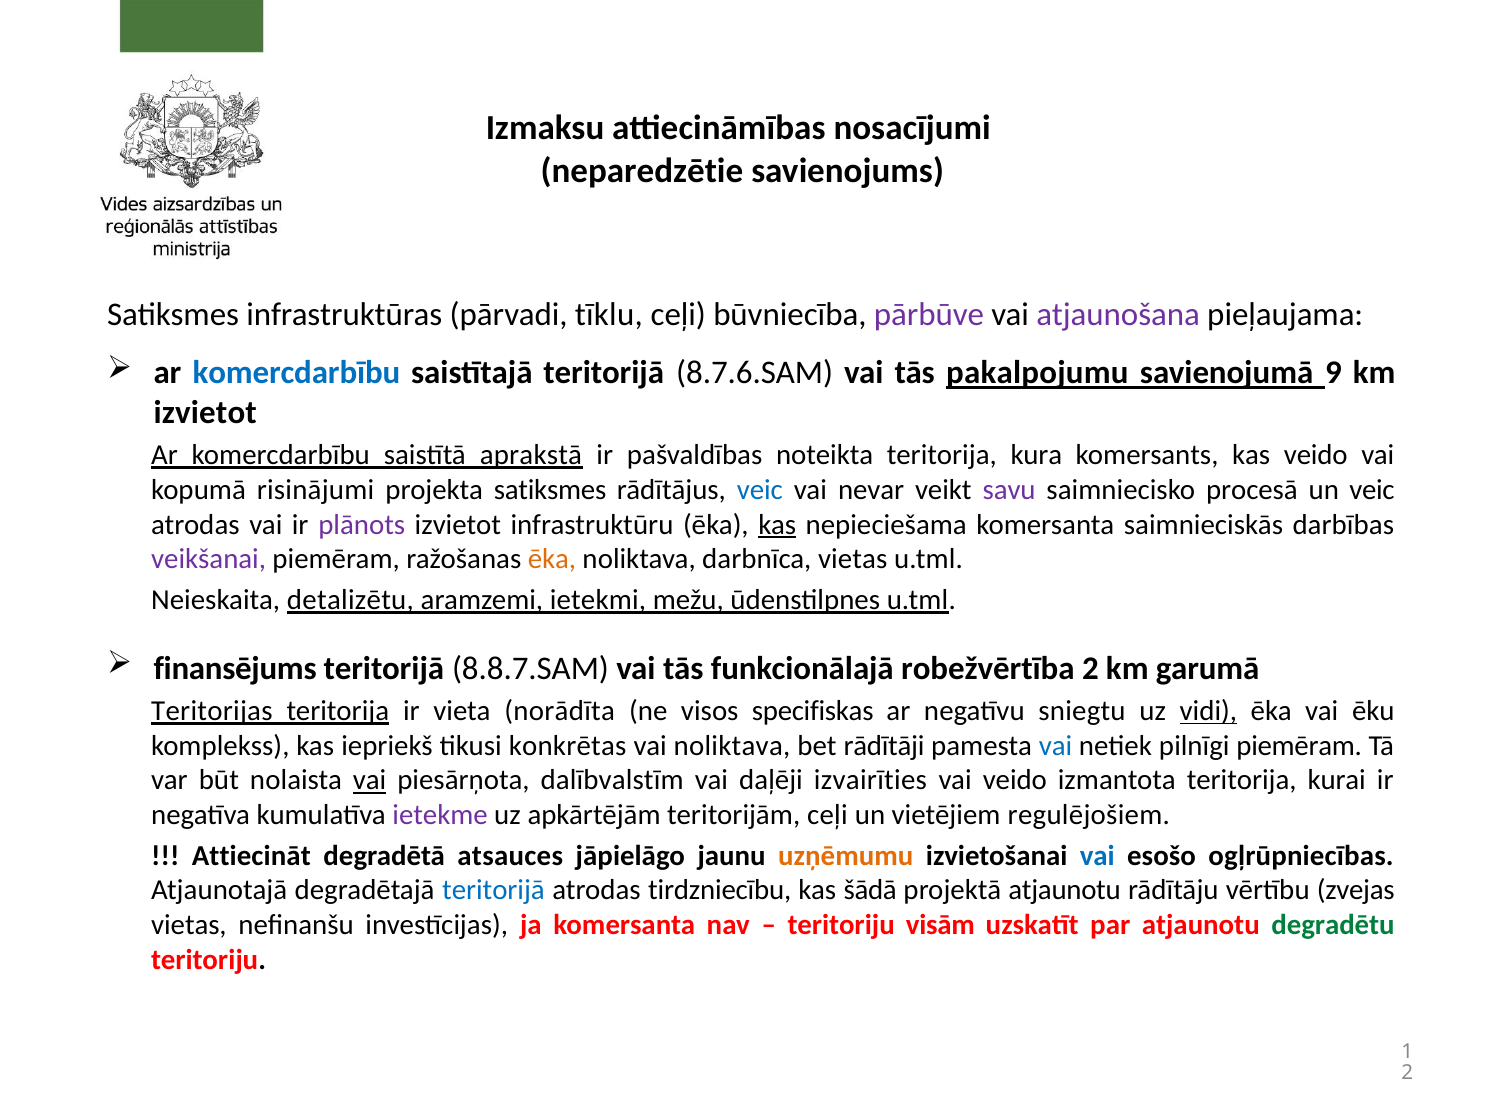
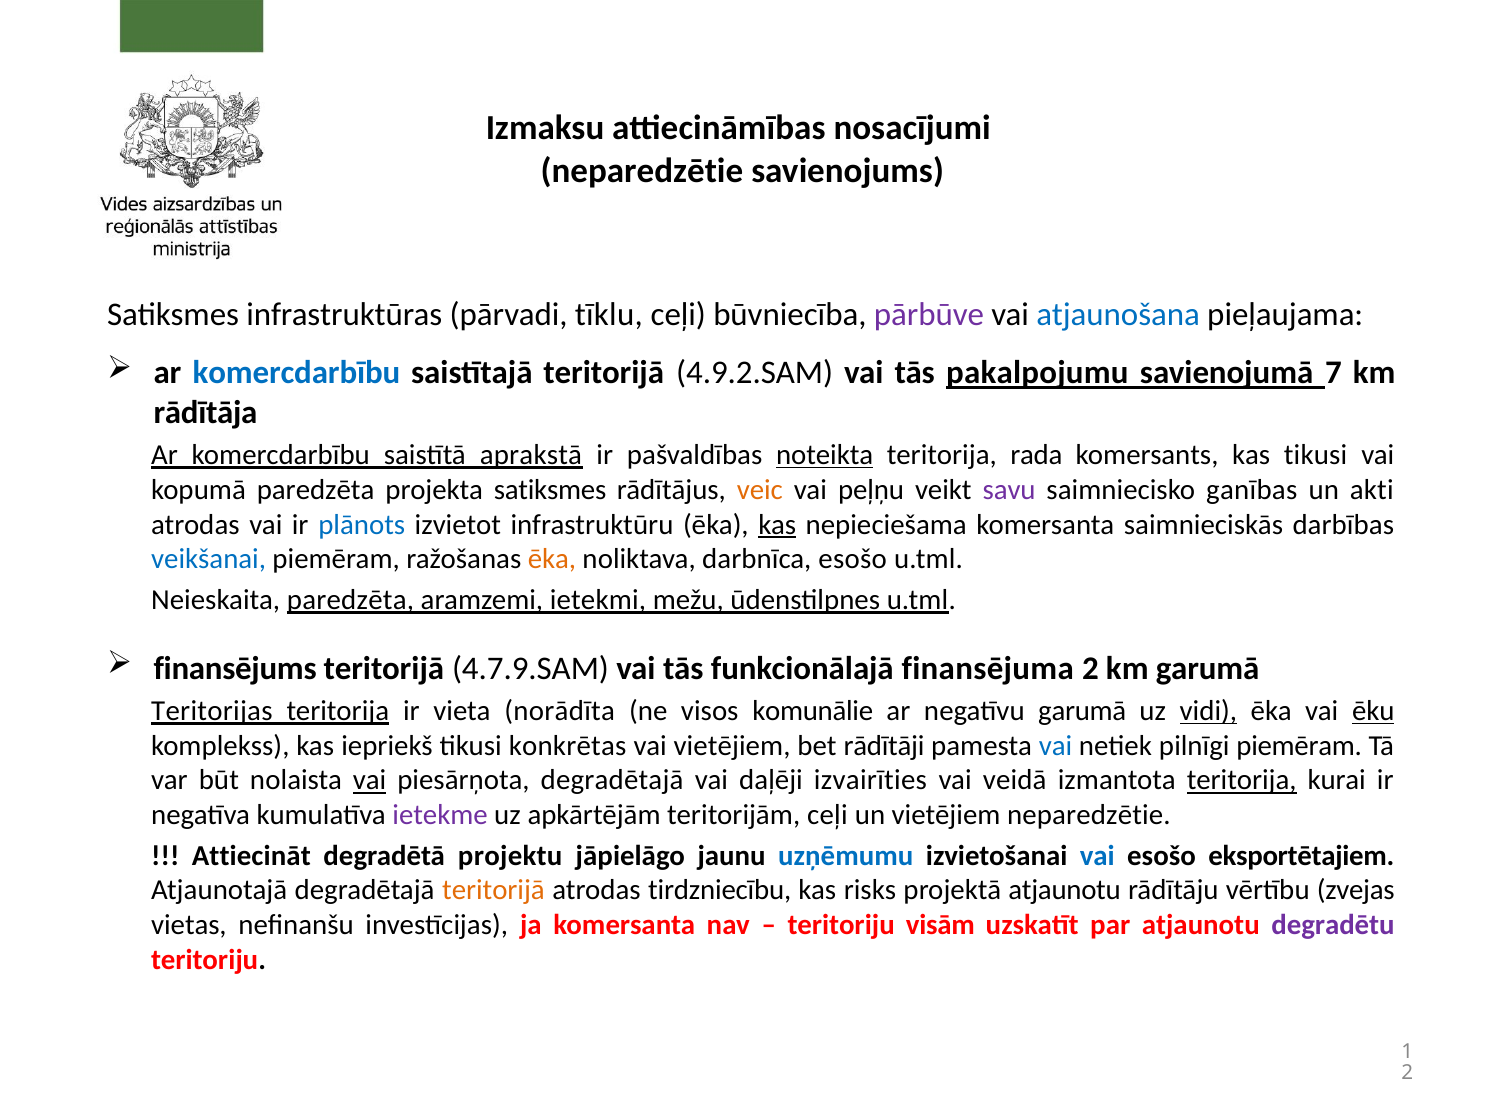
atjaunošana colour: purple -> blue (1118, 314)
8.7.6.SAM: 8.7.6.SAM -> 4.9.2.SAM (755, 373)
9: 9 -> 7 (1334, 373)
izvietot: izvietot -> rādītāja (205, 412)
noteikta underline: none -> present (825, 455)
kura: kura -> rada (1036, 455)
kas veido: veido -> tikusi (1316, 455)
kopumā risinājumi: risinājumi -> paredzēta (316, 490)
veic colour: blue -> orange (760, 490)
nevar: nevar -> peļņu (871, 490)
procesā: procesā -> ganības (1252, 490)
un veic: veic -> akti (1372, 490)
plānots colour: purple -> blue (362, 524)
veikšanai colour: purple -> blue (209, 559)
darbnīca vietas: vietas -> esošo (853, 559)
Neieskaita detalizētu: detalizētu -> paredzēta (350, 600)
8.8.7.SAM: 8.8.7.SAM -> 4.7.9.SAM (530, 668)
robežvērtība: robežvērtība -> finansējuma (988, 668)
specifiskas: specifiskas -> komunālie (813, 711)
negatīvu sniegtu: sniegtu -> garumā (1082, 711)
ēku underline: none -> present (1373, 711)
vai noliktava: noliktava -> vietējiem (732, 746)
piesārņota dalībvalstīm: dalībvalstīm -> degradētajā (612, 780)
vai veido: veido -> veidā (1015, 780)
teritorija underline: none -> present (1242, 780)
vietējiem regulējošiem: regulējošiem -> neparedzētie (1089, 815)
atsauces: atsauces -> projektu (510, 855)
uzņēmumu colour: orange -> blue (846, 855)
ogļrūpniecības: ogļrūpniecības -> eksportētajiem (1301, 855)
teritorijā colour: blue -> orange (493, 890)
šādā: šādā -> risks (870, 890)
degradētu colour: green -> purple (1333, 925)
